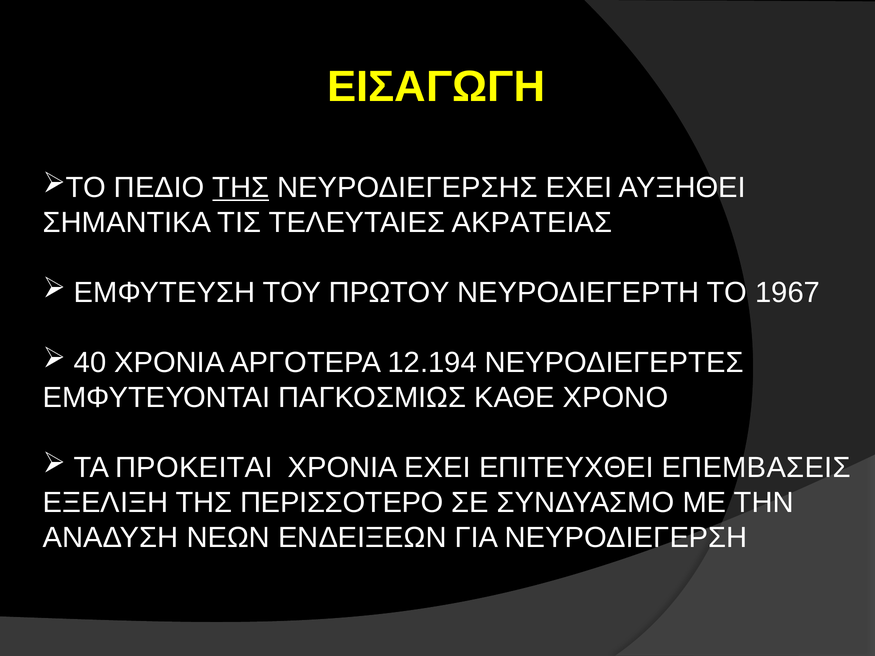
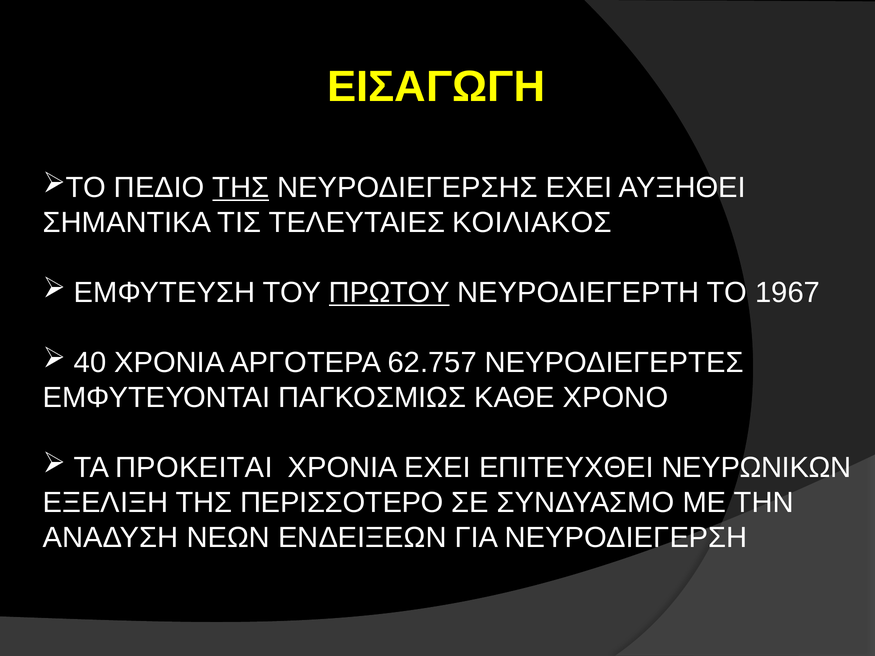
ΑΚΡΑΤΕΙΑΣ: ΑΚΡΑΤΕΙΑΣ -> ΚΟΙΛΙΑΚΟΣ (532, 223)
ΠΡΩΤΟΥ underline: none -> present (389, 293)
12.194: 12.194 -> 62.757 (432, 363)
ΕΠΕΜΒΑΣΕΙΣ: ΕΠΕΜΒΑΣΕΙΣ -> ΝΕΥΡΩΝΙΚΩΝ (756, 468)
